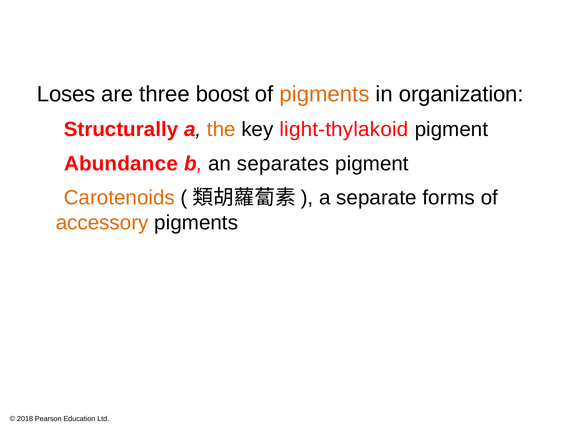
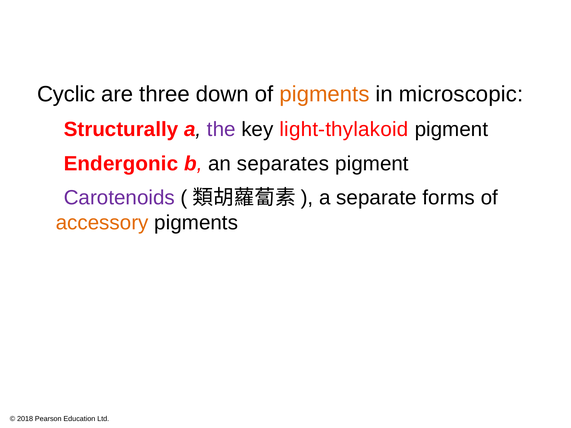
Loses: Loses -> Cyclic (66, 94)
boost: boost -> down (222, 94)
organization: organization -> microscopic (461, 94)
the colour: orange -> purple (221, 129)
Abundance: Abundance -> Endergonic (121, 164)
Carotenoids colour: orange -> purple (119, 198)
